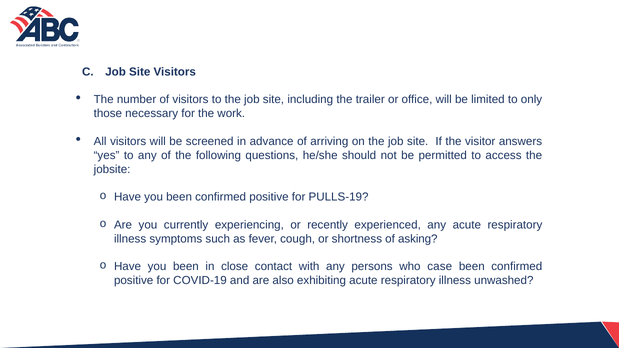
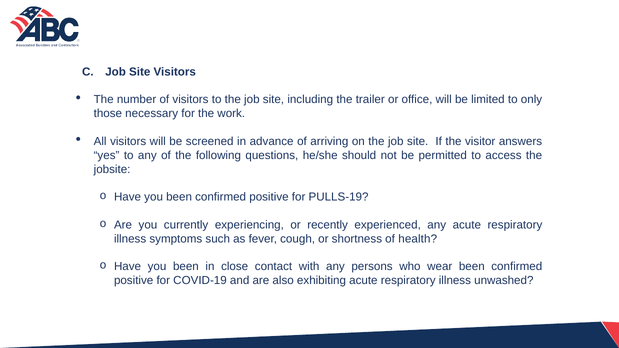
asking: asking -> health (418, 239)
case: case -> wear (440, 267)
